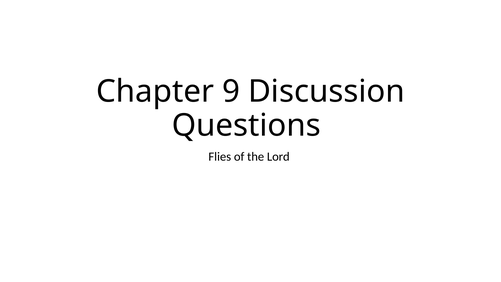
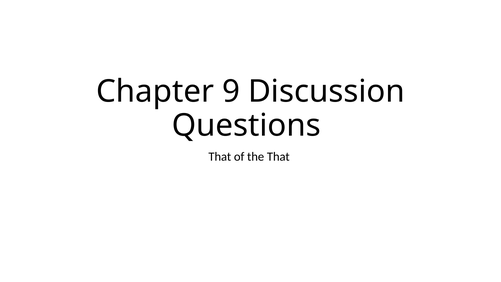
Flies: Flies -> That (220, 157)
the Lord: Lord -> That (278, 157)
